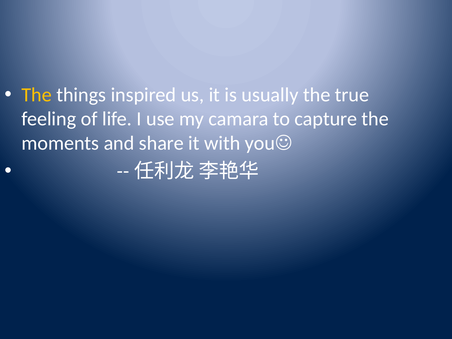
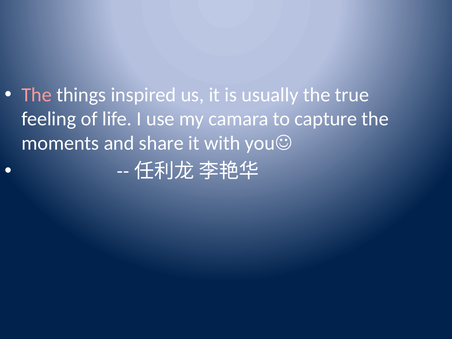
The colour: yellow -> pink (37, 95)
